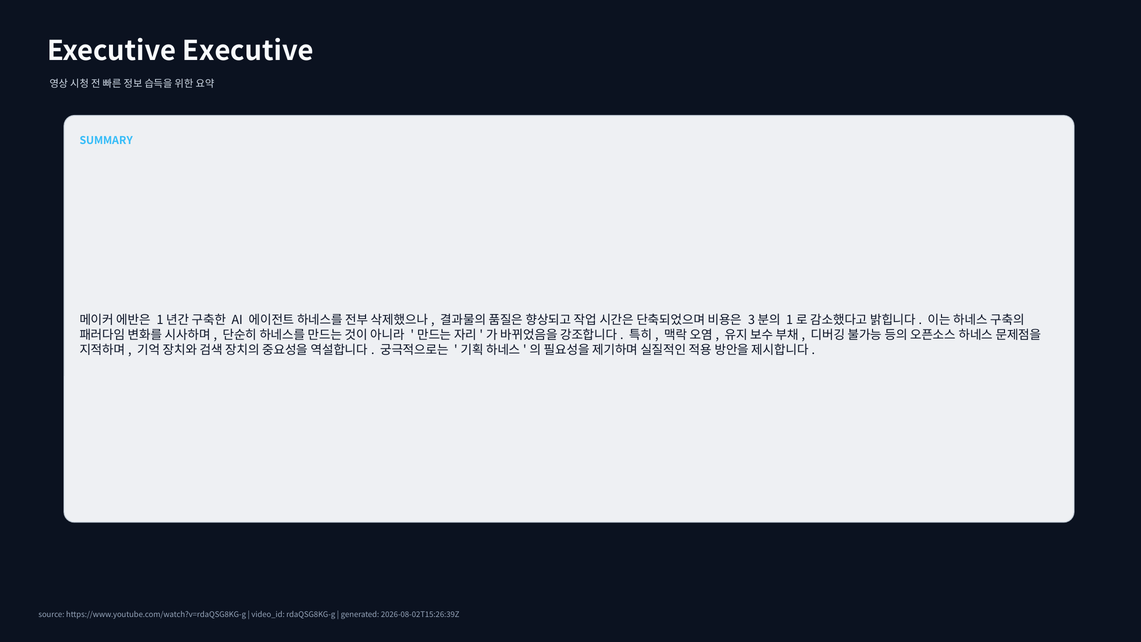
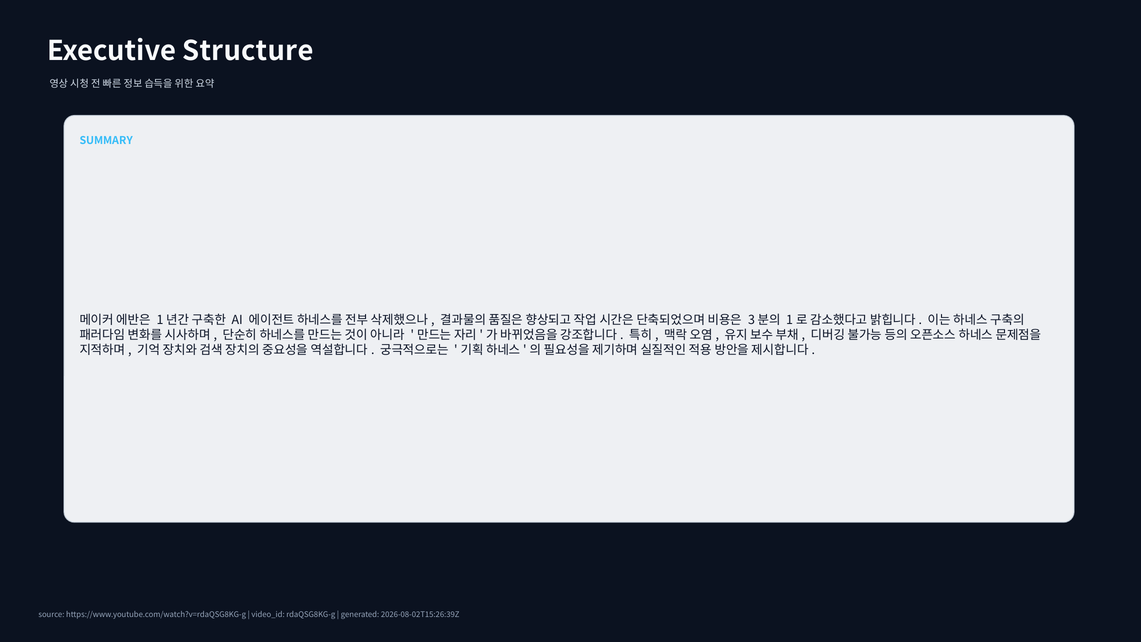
Executive Executive: Executive -> Structure (248, 51)
